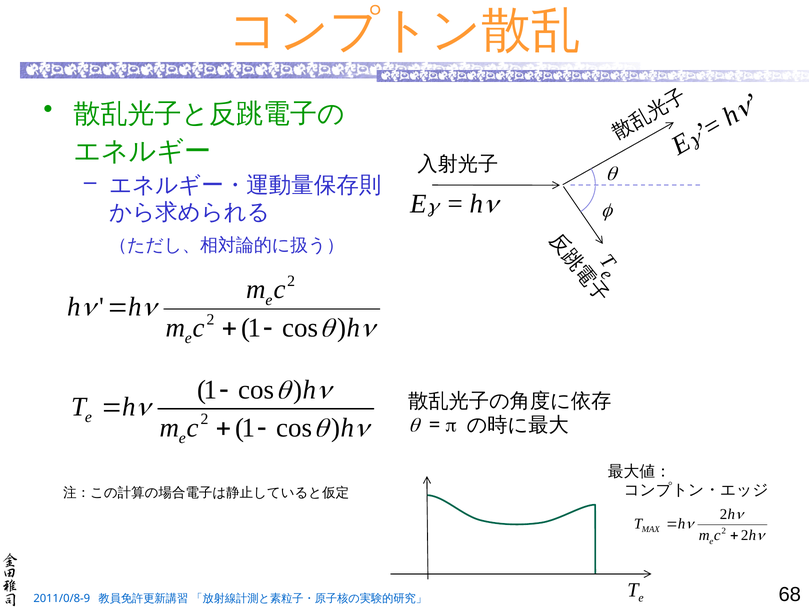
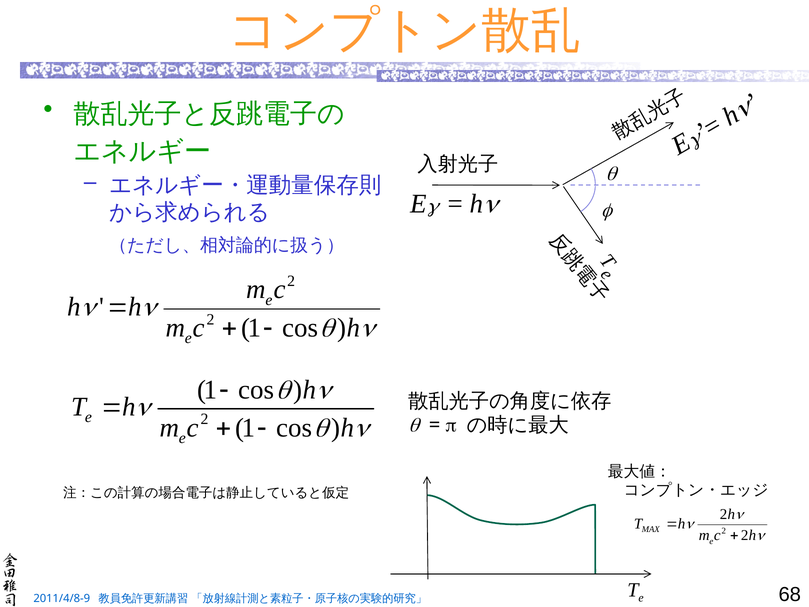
2011/0/8-9: 2011/0/8-9 -> 2011/4/8-9 (62, 598)
